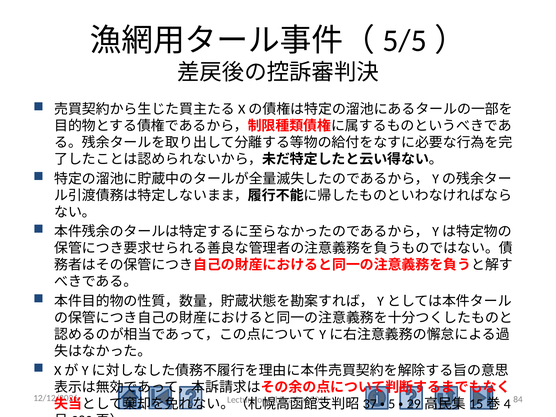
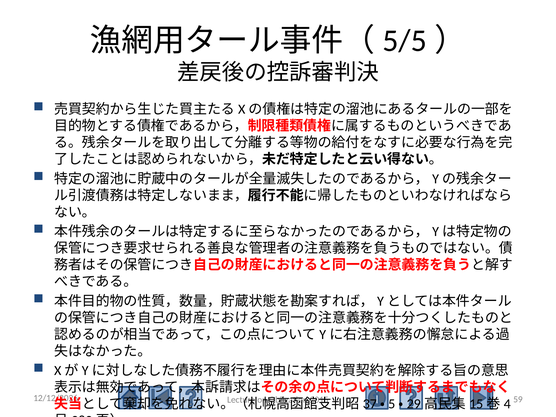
84: 84 -> 59 (518, 399)
